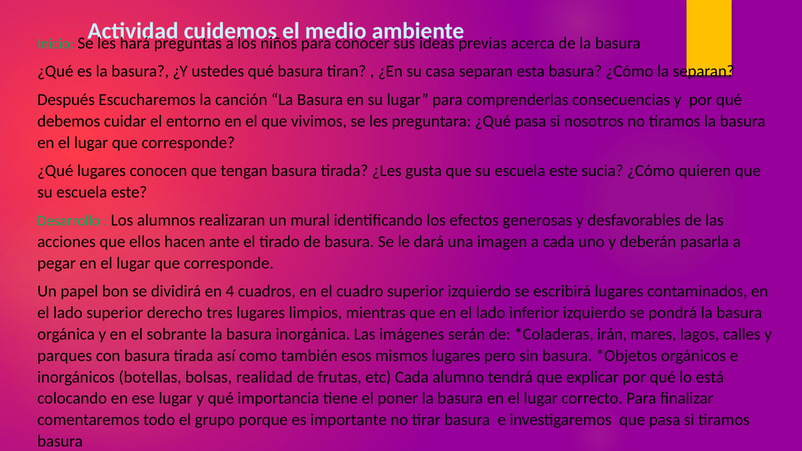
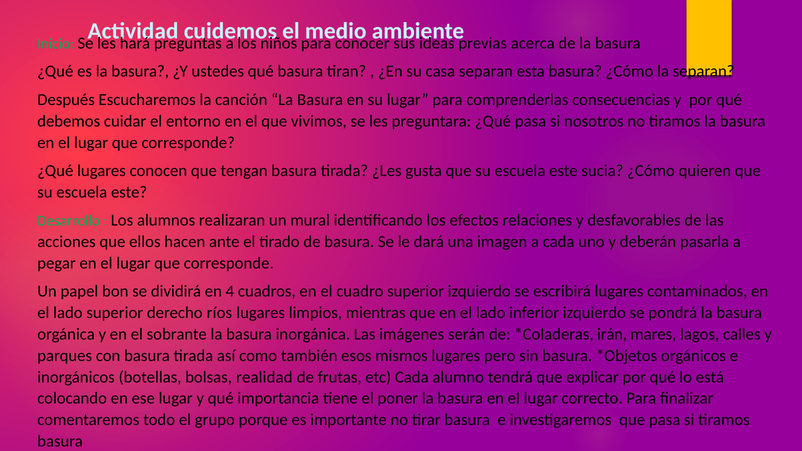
generosas: generosas -> relaciones (537, 220)
tres: tres -> ríos (219, 313)
